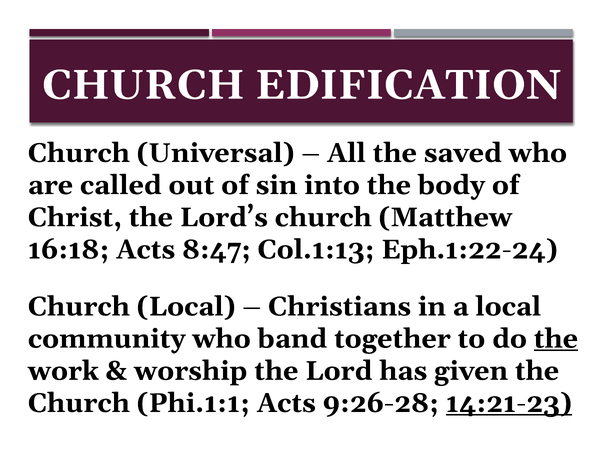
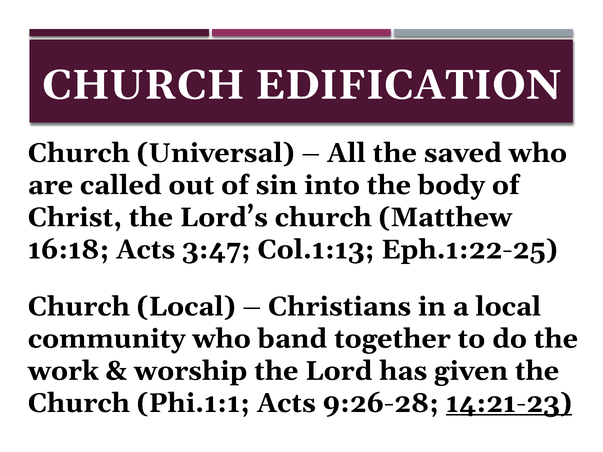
8:47: 8:47 -> 3:47 (216, 250)
Eph.1:22-24: Eph.1:22-24 -> Eph.1:22-25 (469, 250)
the underline: present -> none (556, 339)
